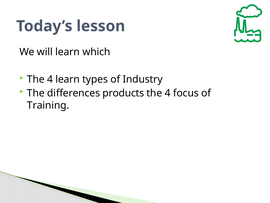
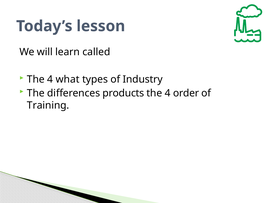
which: which -> called (96, 52)
4 learn: learn -> what (68, 79)
focus: focus -> order (186, 93)
